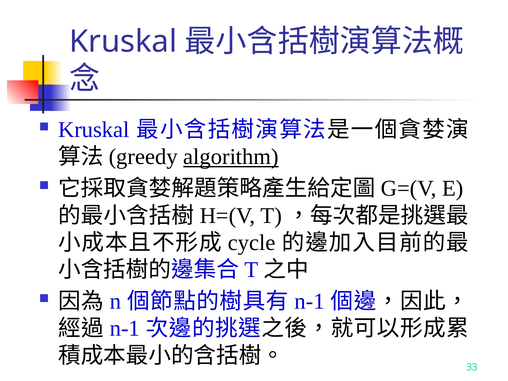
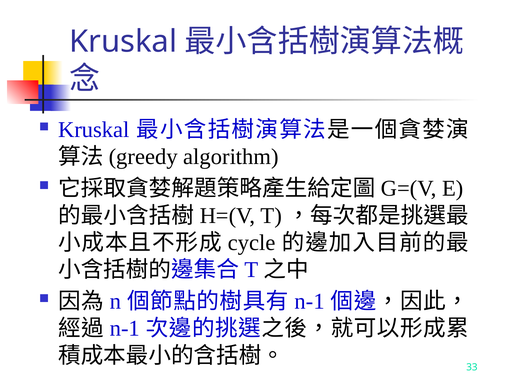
algorithm underline: present -> none (231, 157)
